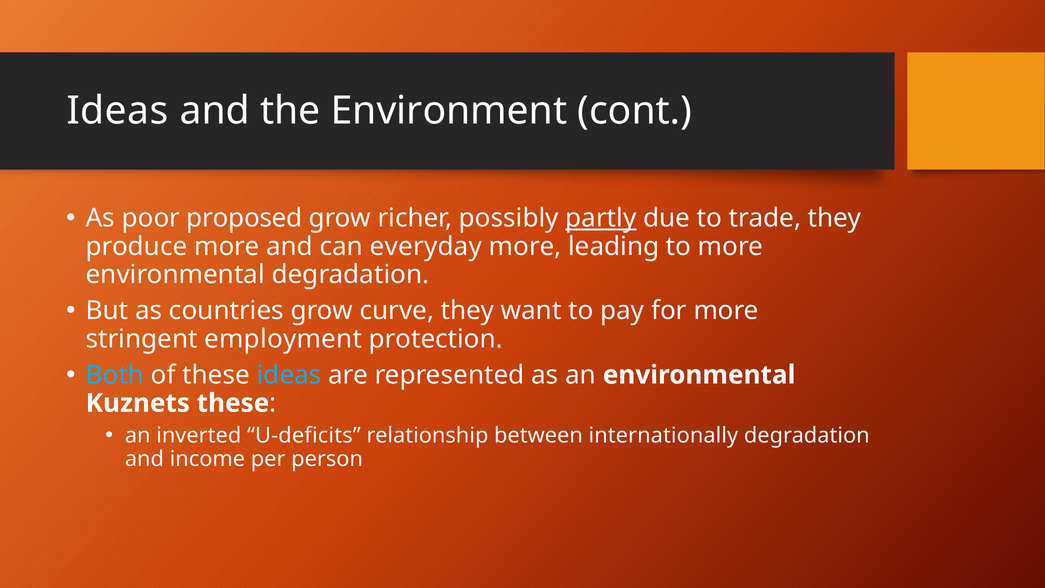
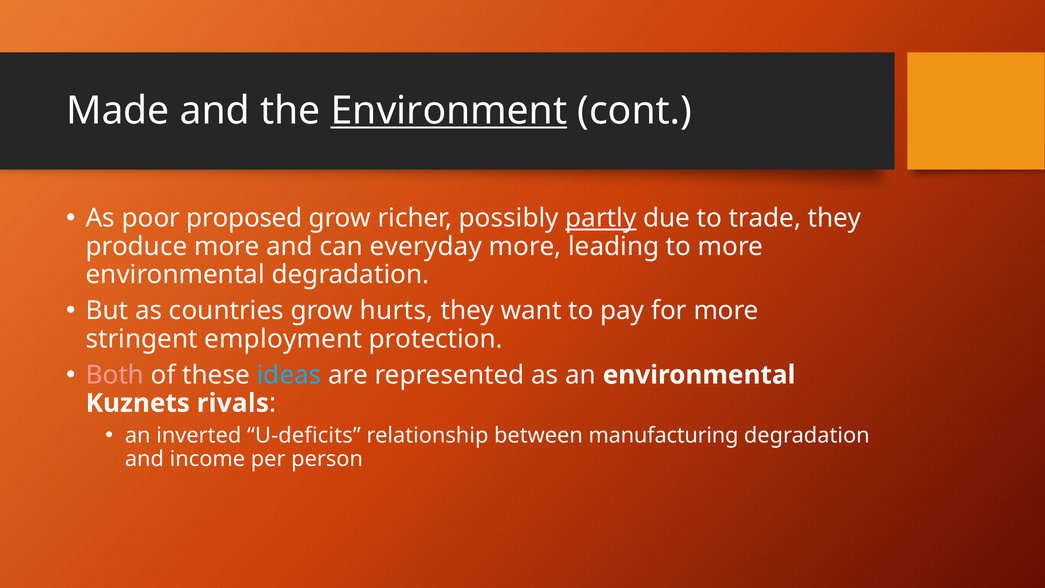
Ideas: Ideas -> Made (118, 111)
Environment underline: none -> present (449, 111)
curve: curve -> hurts (397, 311)
Both colour: light blue -> pink (115, 375)
Kuznets these: these -> rivals (233, 403)
internationally: internationally -> manufacturing (664, 435)
